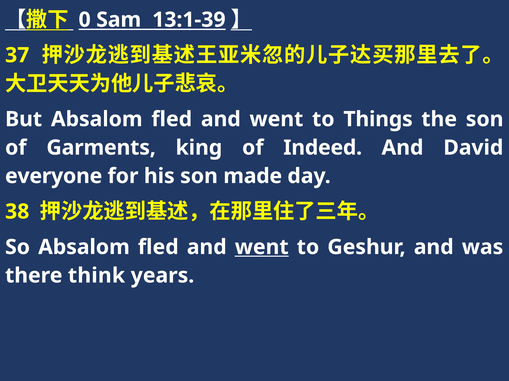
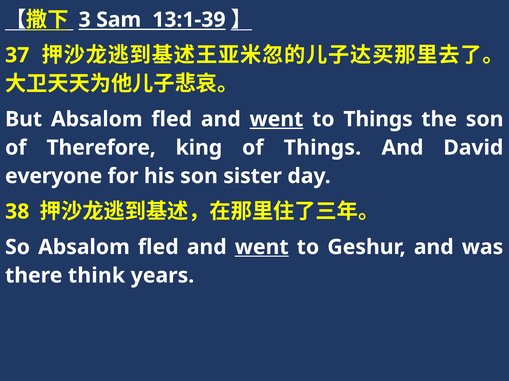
0: 0 -> 3 (85, 20)
went underline: none -> present (276, 119)
Garments: Garments -> Therefore (101, 148)
of Indeed: Indeed -> Things (322, 148)
made: made -> sister (253, 176)
